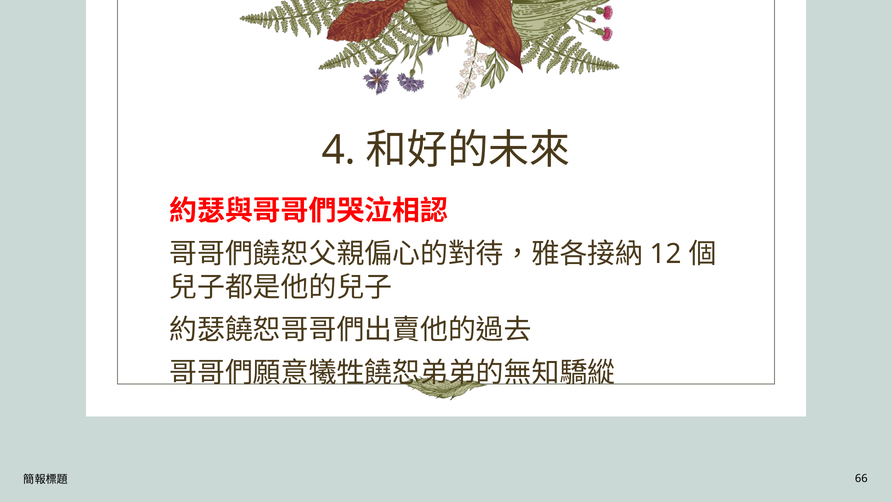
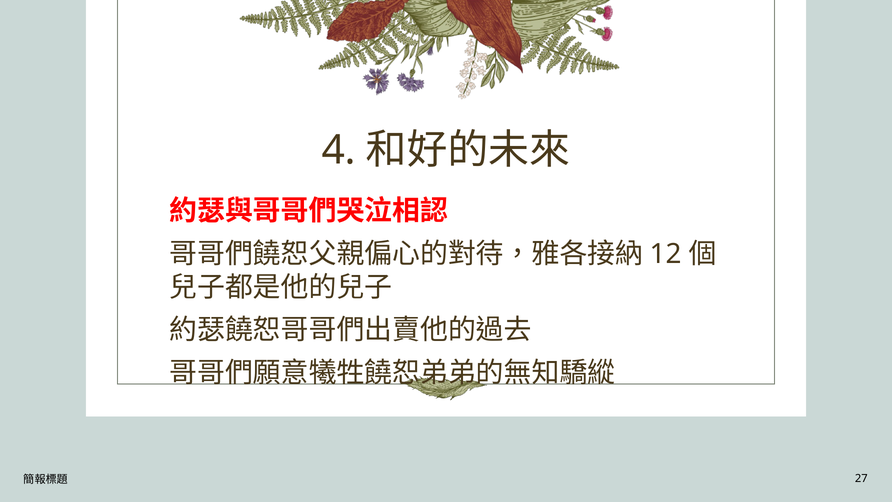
66: 66 -> 27 (861, 478)
